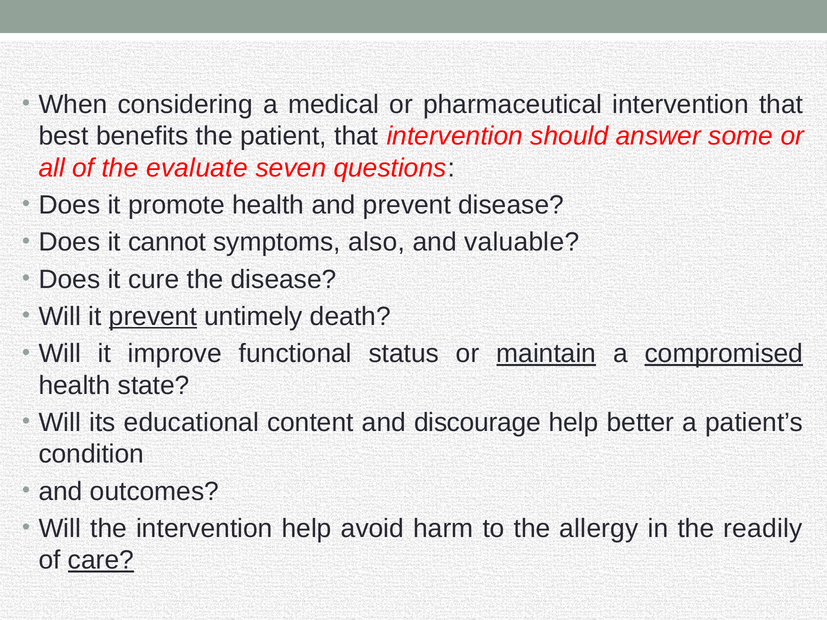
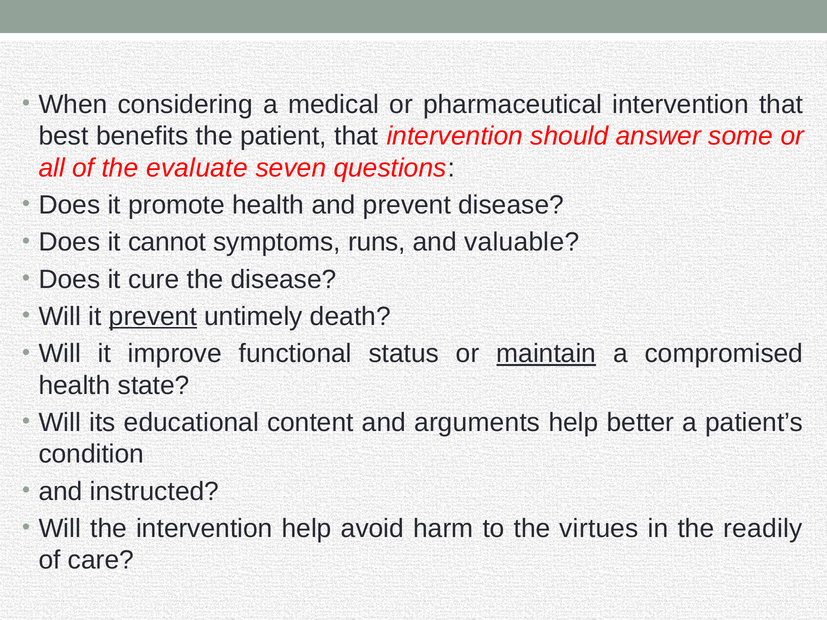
also: also -> runs (377, 242)
compromised underline: present -> none (724, 354)
discourage: discourage -> arguments (477, 423)
outcomes: outcomes -> instructed (154, 492)
allergy: allergy -> virtues (599, 529)
care underline: present -> none (101, 560)
